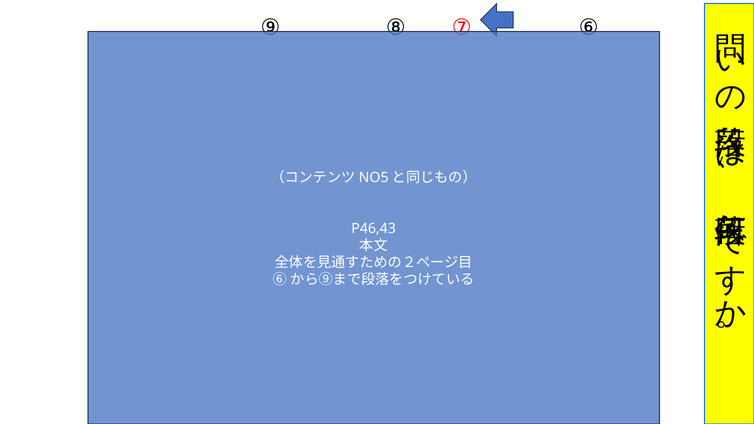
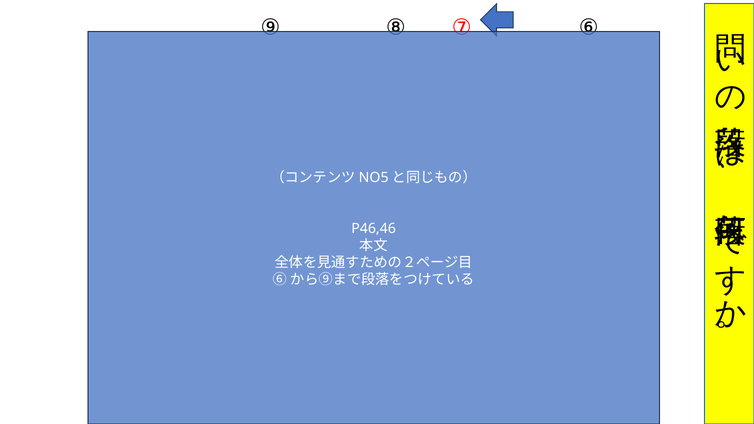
P46,43: P46,43 -> P46,46 (374, 229)
